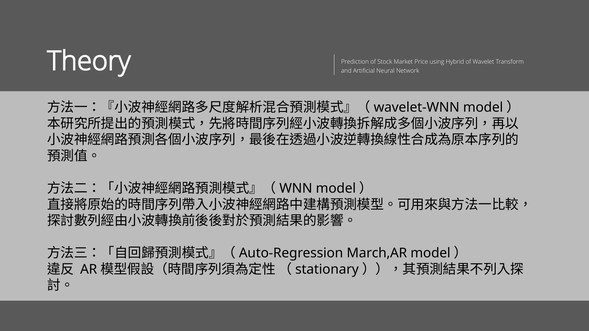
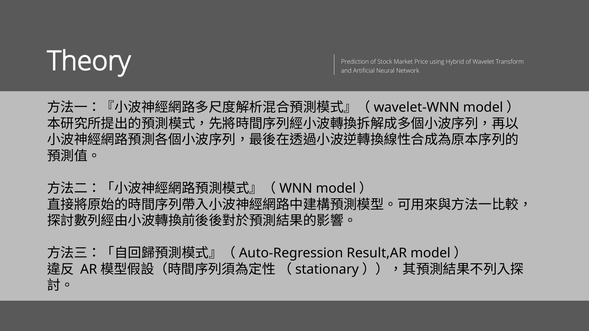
March,AR: March,AR -> Result,AR (377, 253)
